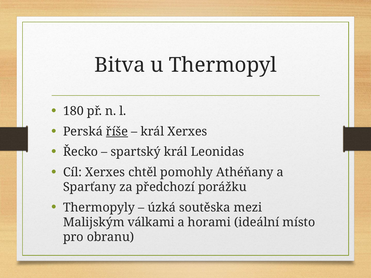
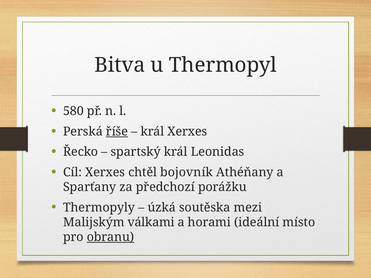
180: 180 -> 580 (73, 111)
pomohly: pomohly -> bojovník (187, 172)
obranu underline: none -> present (110, 237)
